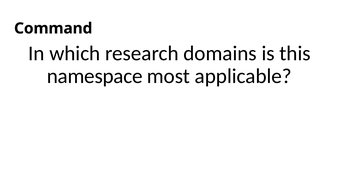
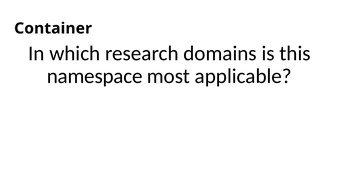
Command: Command -> Container (53, 28)
